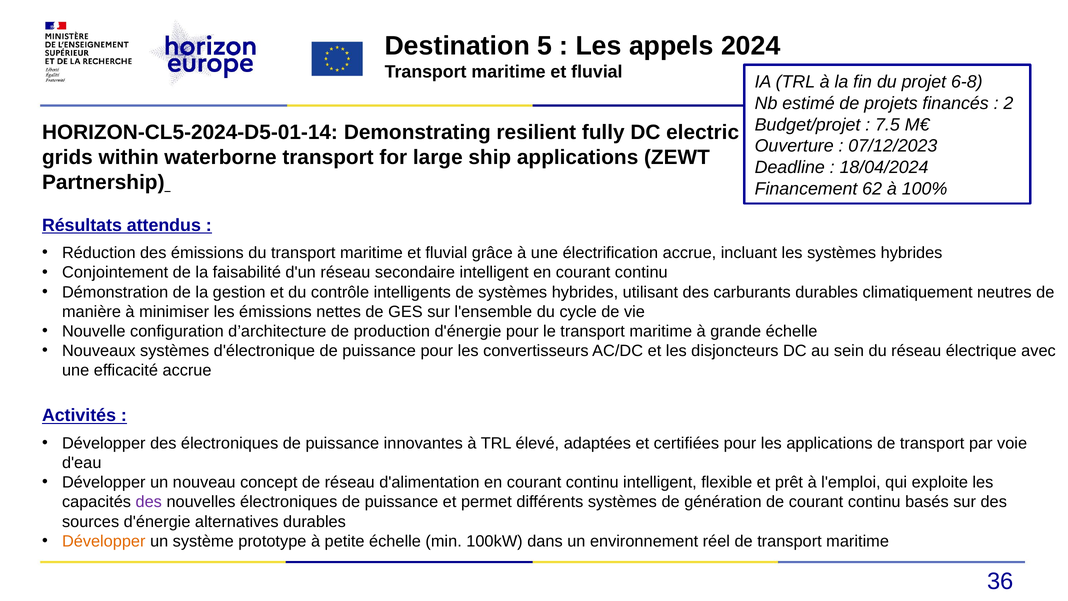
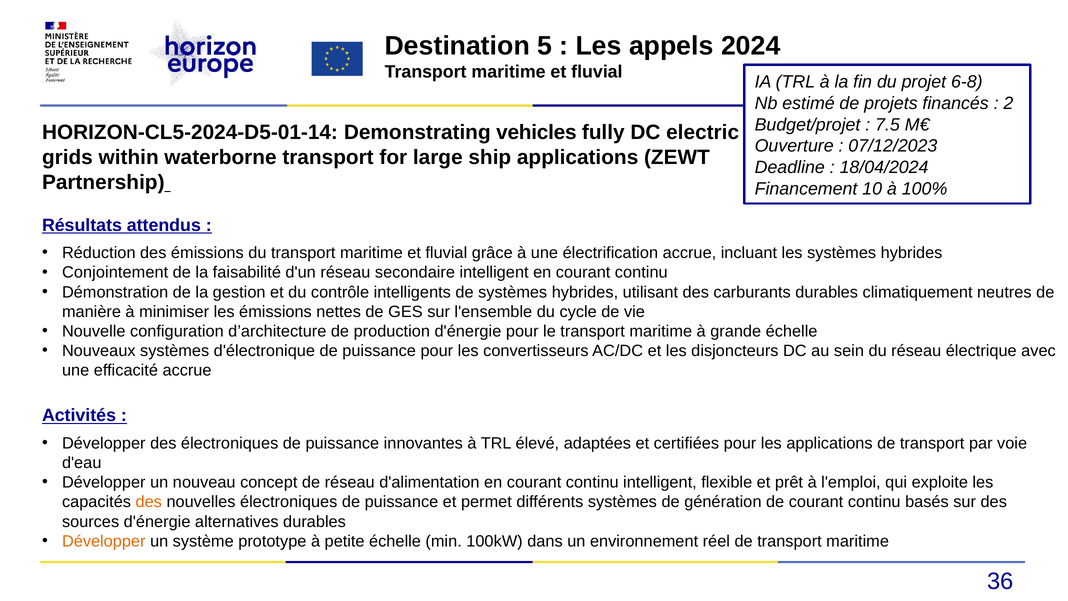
resilient: resilient -> vehicles (536, 132)
62: 62 -> 10 (872, 189)
des colour: purple -> orange (149, 502)
